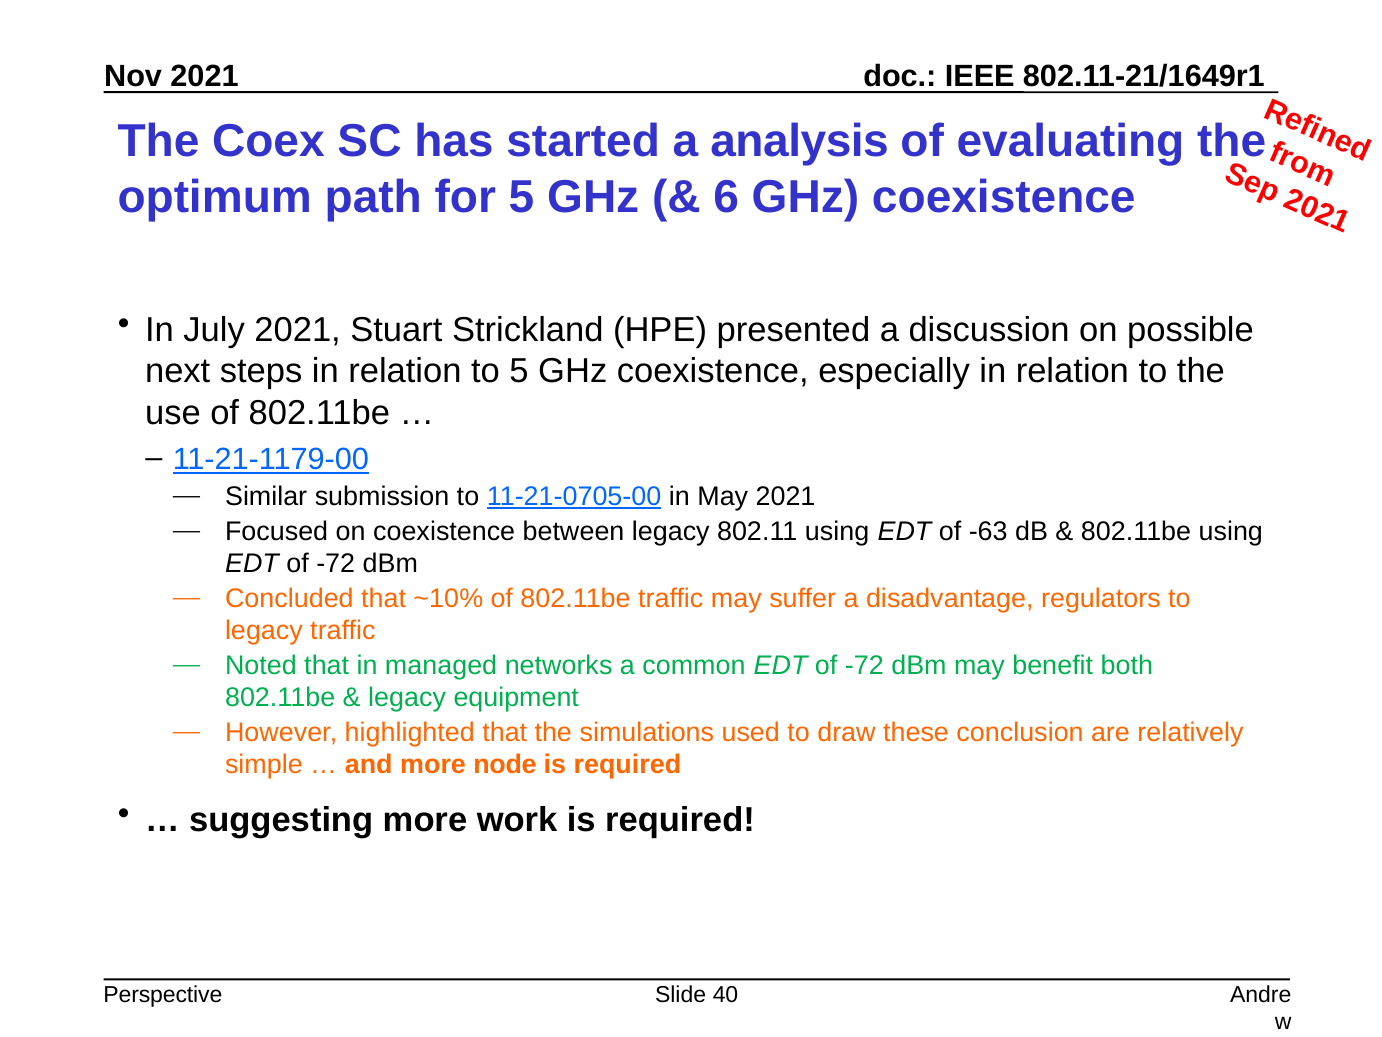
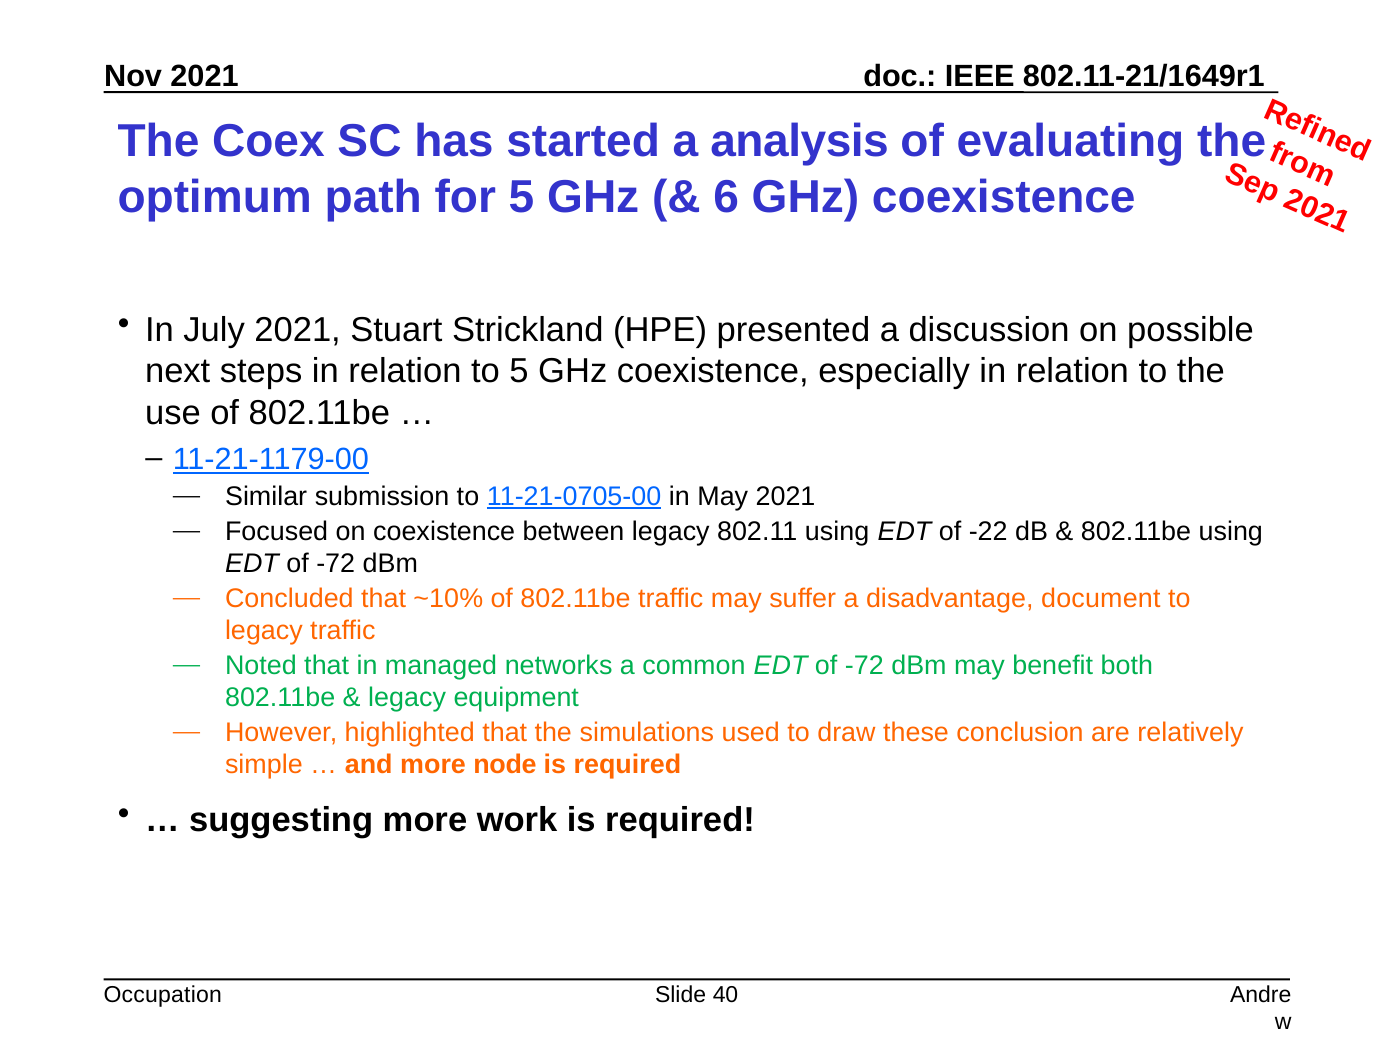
-63: -63 -> -22 (988, 531)
regulators: regulators -> document (1101, 598)
Perspective: Perspective -> Occupation (163, 994)
